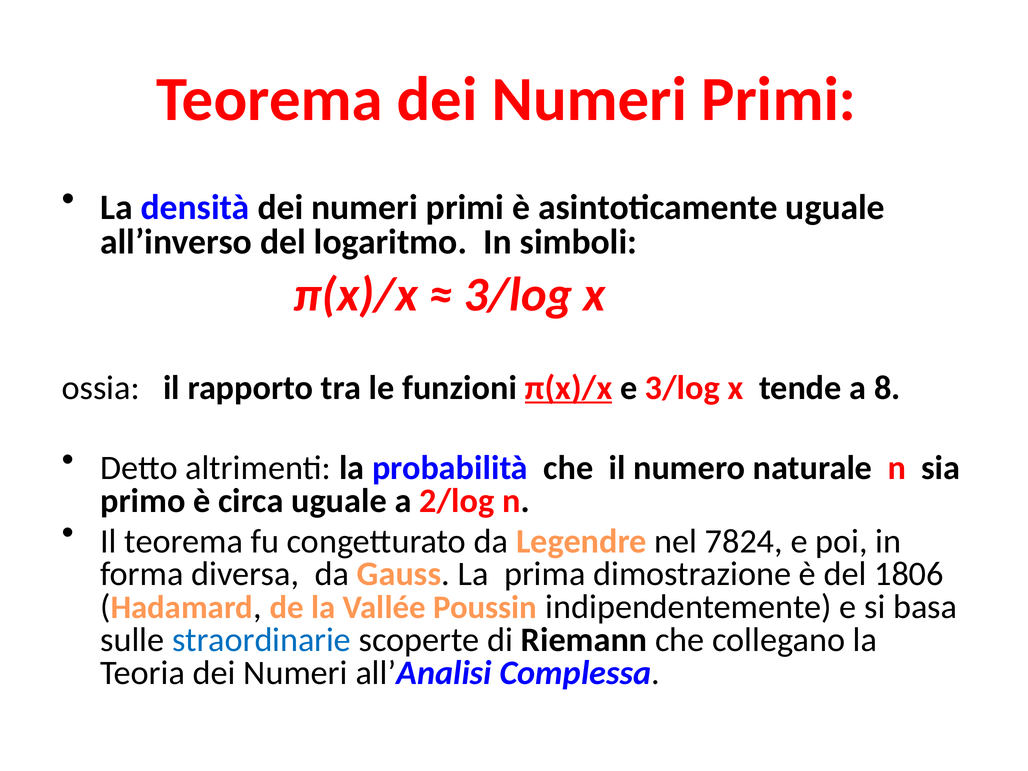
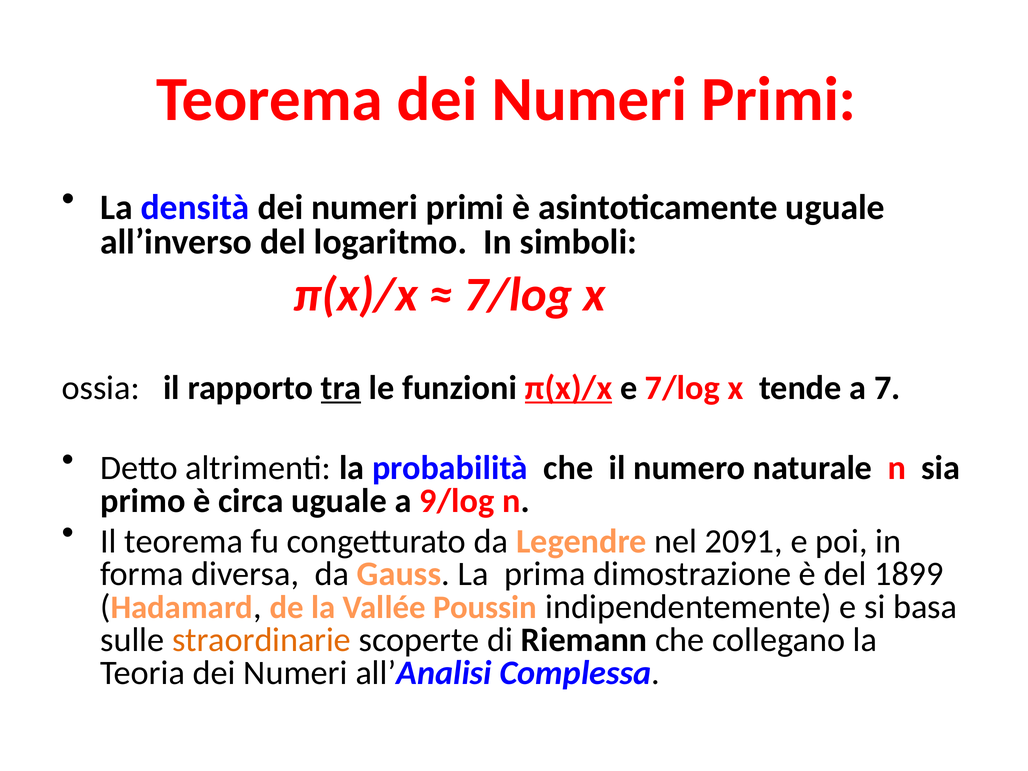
3/log: 3/log -> 7/log (518, 294)
tra underline: none -> present (341, 388)
e 3/log: 3/log -> 7/log (682, 388)
8: 8 -> 7 (887, 388)
2/log: 2/log -> 9/log (457, 501)
7824: 7824 -> 2091 (744, 541)
1806: 1806 -> 1899 (909, 574)
straordinarie colour: blue -> orange (262, 640)
